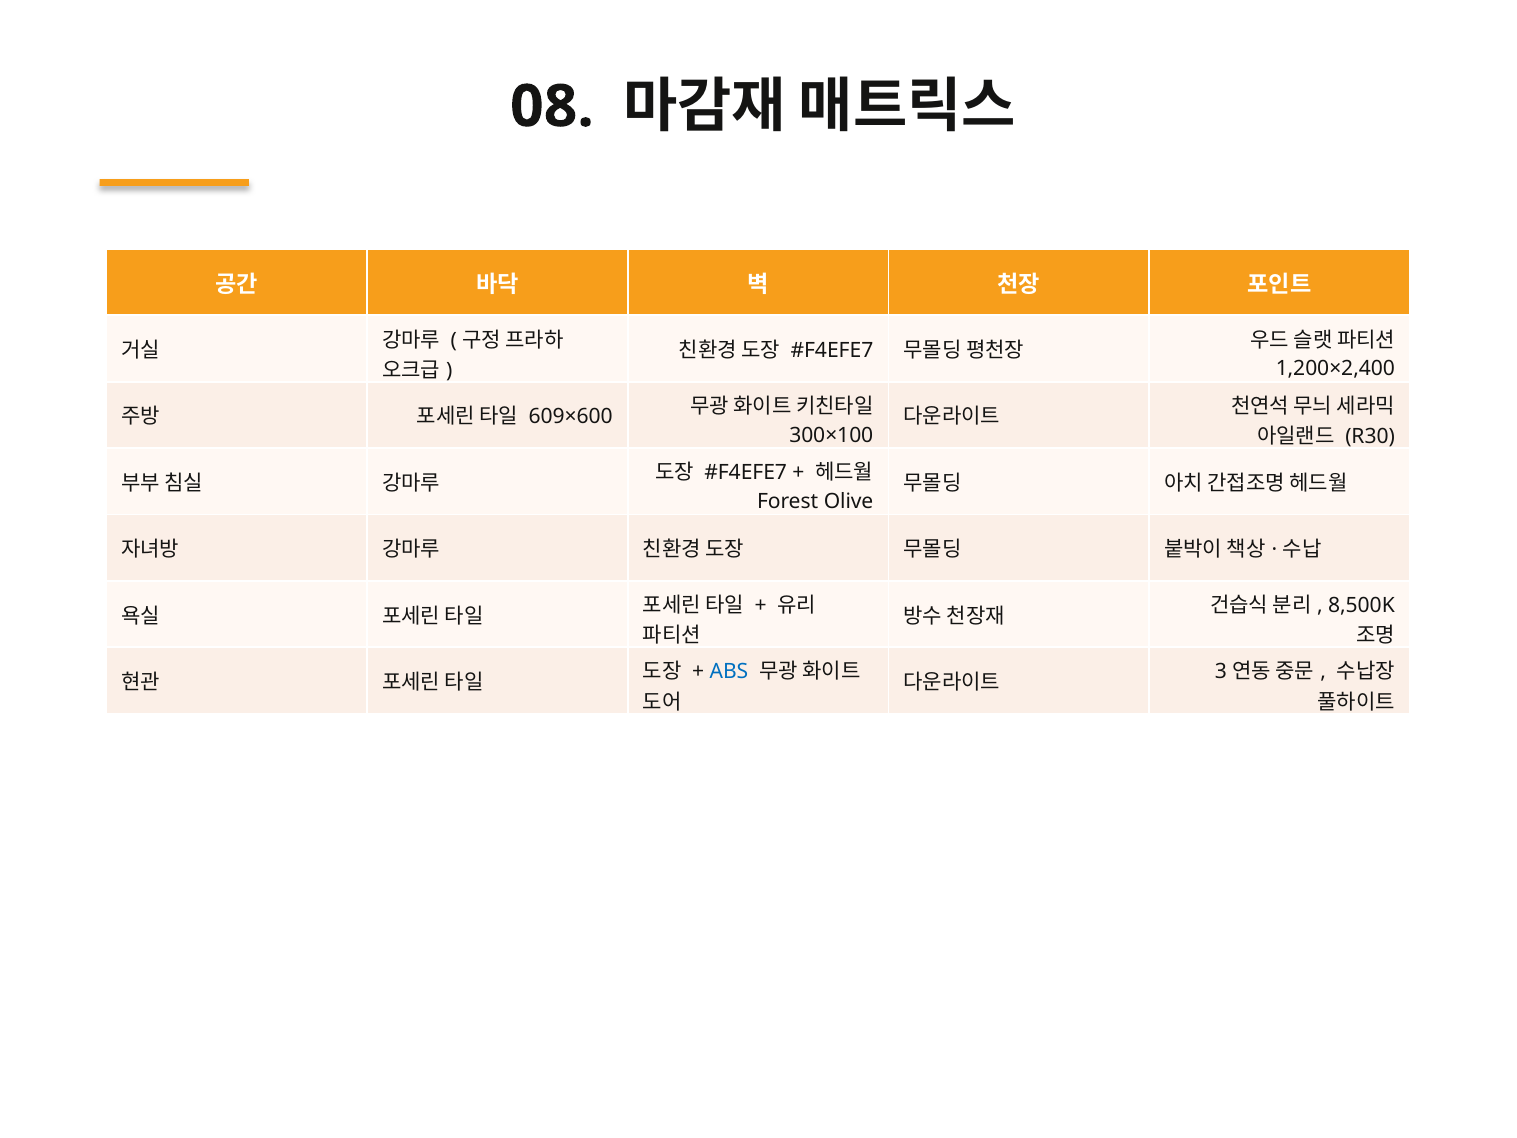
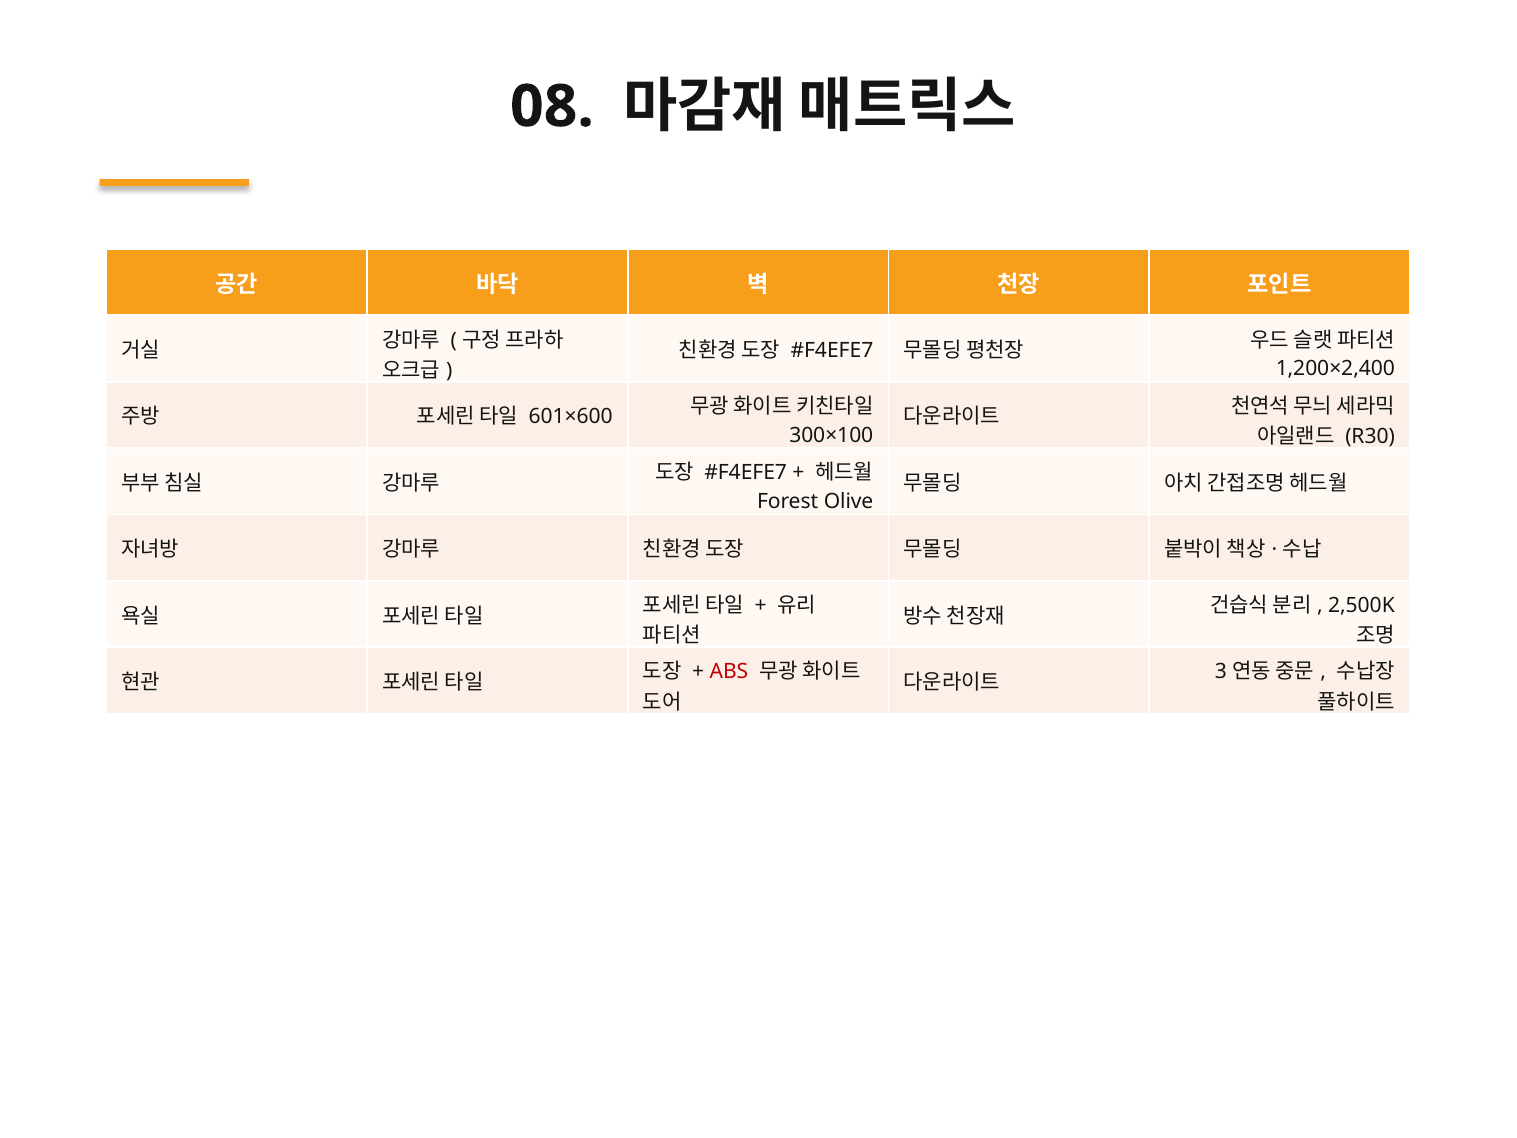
609×600: 609×600 -> 601×600 (571, 417)
8,500K: 8,500K -> 2,500K (1361, 605)
ABS colour: blue -> red (729, 672)
